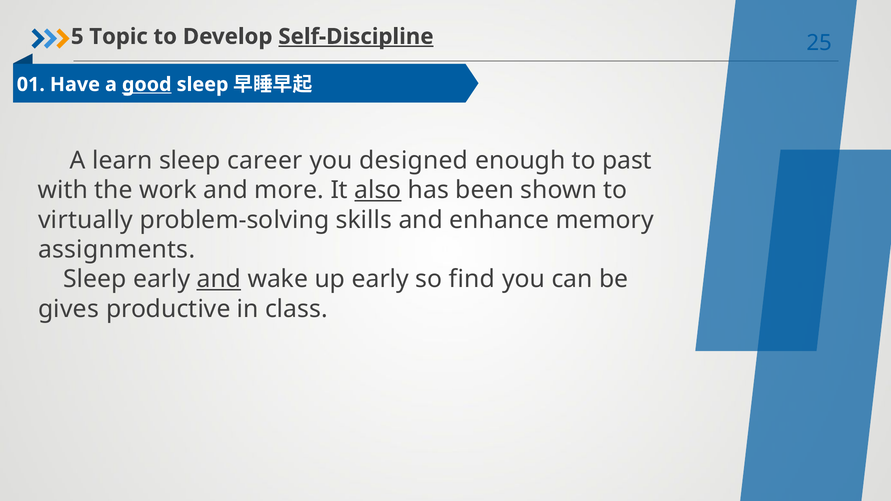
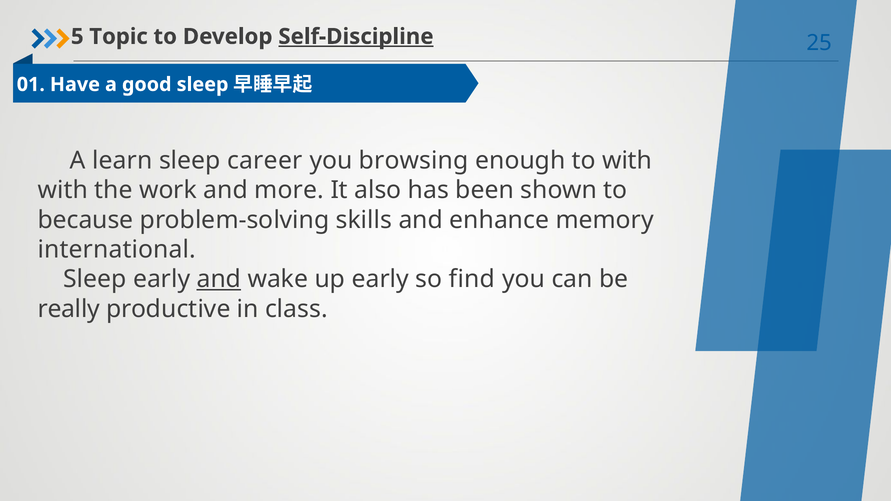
good underline: present -> none (147, 85)
designed: designed -> browsing (414, 161)
to past: past -> with (627, 161)
also underline: present -> none (378, 190)
virtually: virtually -> because (86, 220)
assignments: assignments -> international (117, 250)
gives: gives -> really (69, 309)
